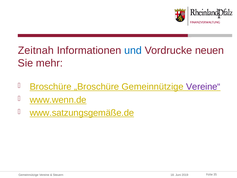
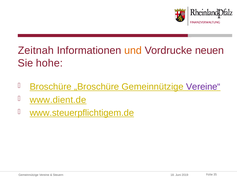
und colour: blue -> orange (133, 50)
mehr: mehr -> hohe (49, 63)
www.wenn.de: www.wenn.de -> www.dient.de (58, 100)
www.satzungsgemäße.de: www.satzungsgemäße.de -> www.steuerpflichtigem.de (82, 113)
